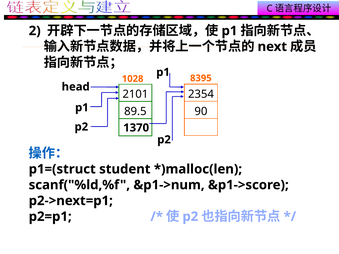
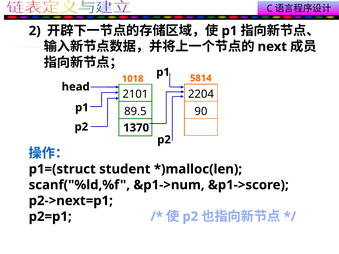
8395: 8395 -> 5814 (201, 78)
1028: 1028 -> 1018 (133, 79)
2354: 2354 -> 2204 (201, 94)
